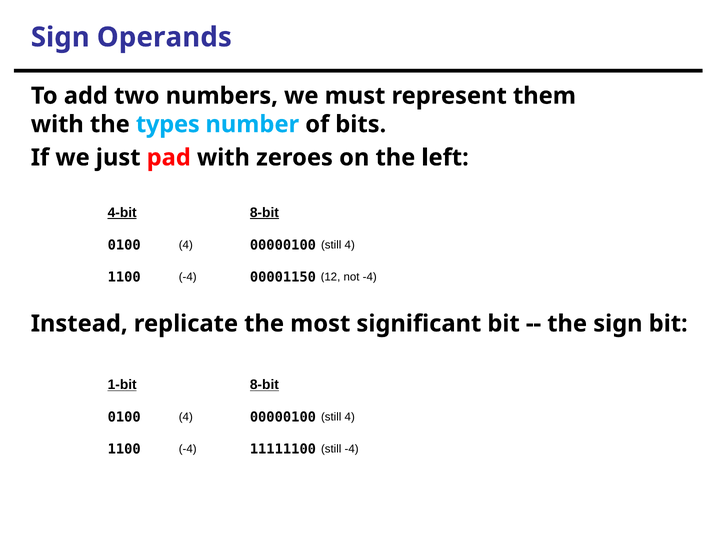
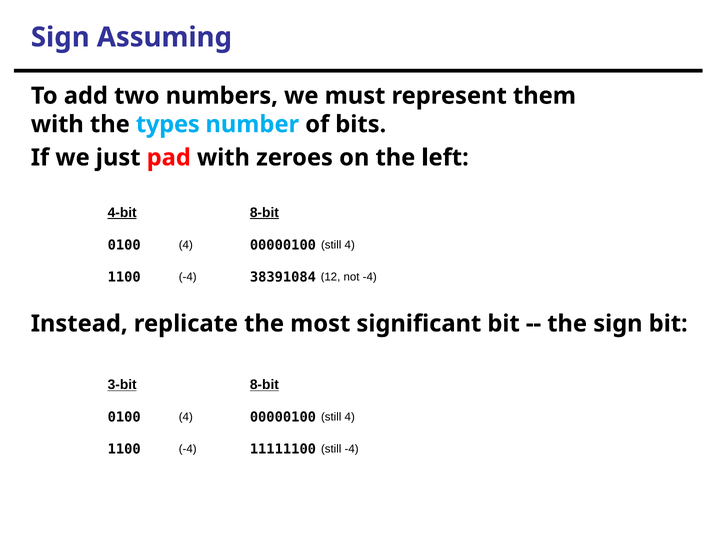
Operands: Operands -> Assuming (164, 37)
00001150: 00001150 -> 38391084 (283, 277)
1-bit: 1-bit -> 3-bit (122, 384)
